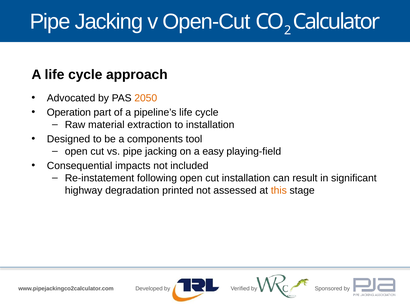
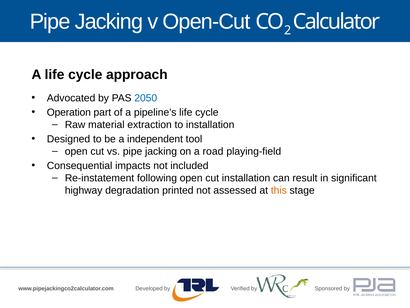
2050 colour: orange -> blue (146, 98)
components: components -> independent (155, 139)
easy: easy -> road (213, 151)
